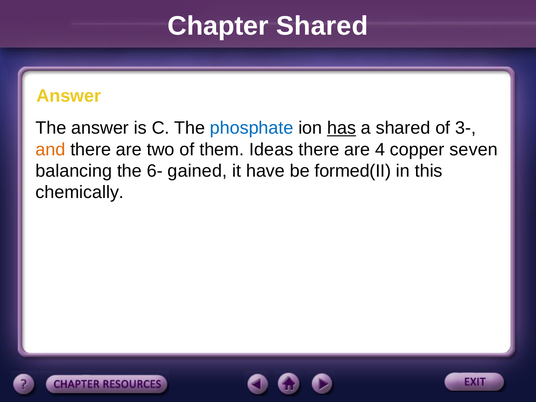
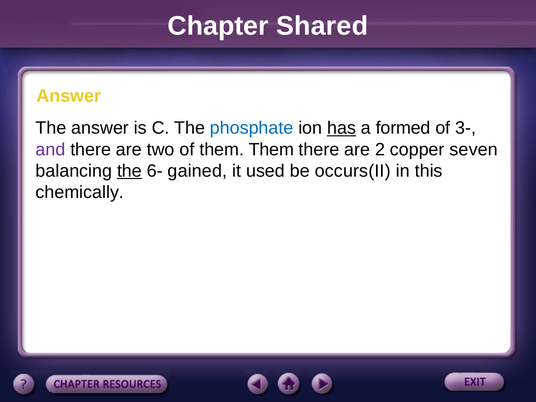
a shared: shared -> formed (403, 128)
and colour: orange -> purple (51, 149)
them Ideas: Ideas -> Them (271, 149)
4: 4 -> 2 (380, 149)
the underline: none -> present (129, 171)
have: have -> used (265, 171)
formed(II: formed(II -> occurs(II (353, 171)
